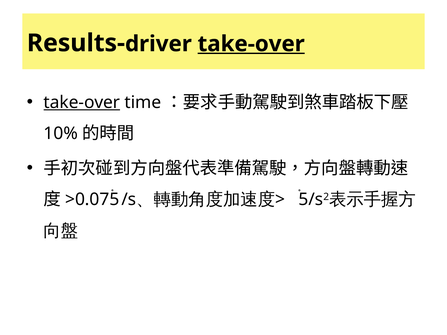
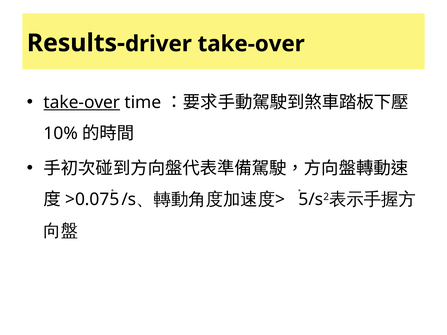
take-over underline: present -> none (251, 44)
